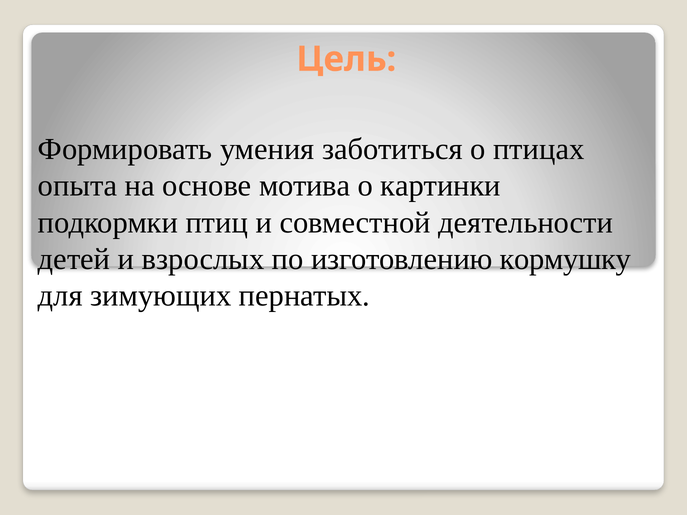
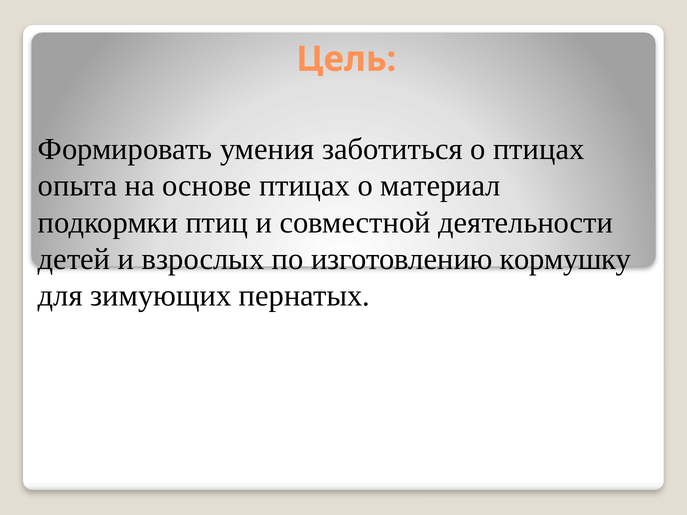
основе мотива: мотива -> птицах (305, 186)
картинки: картинки -> материал (440, 186)
